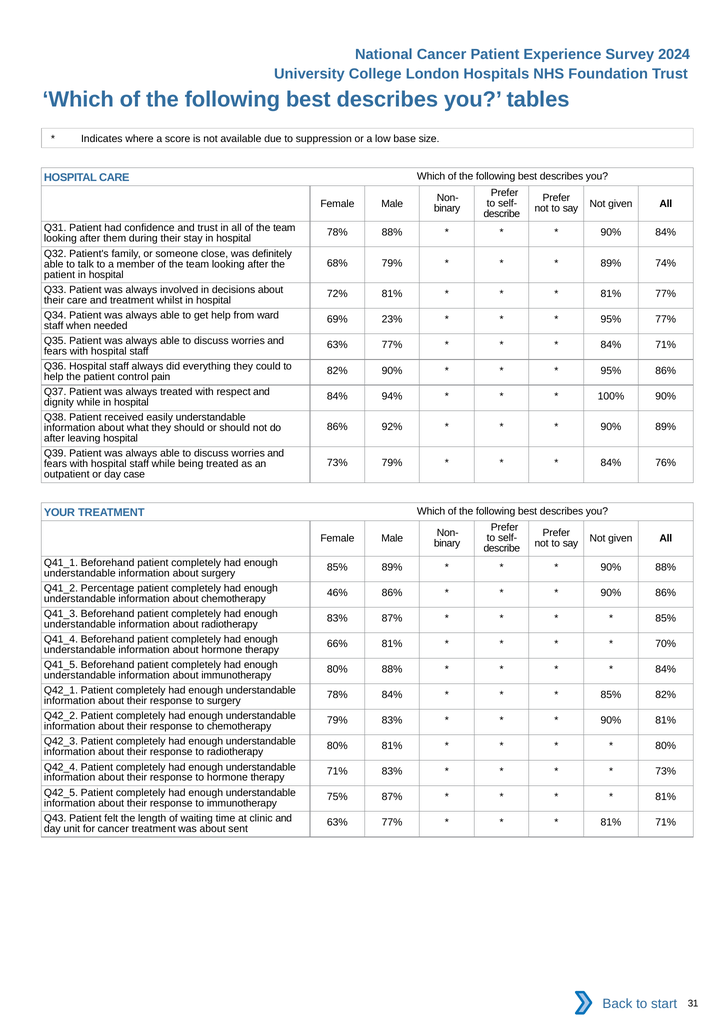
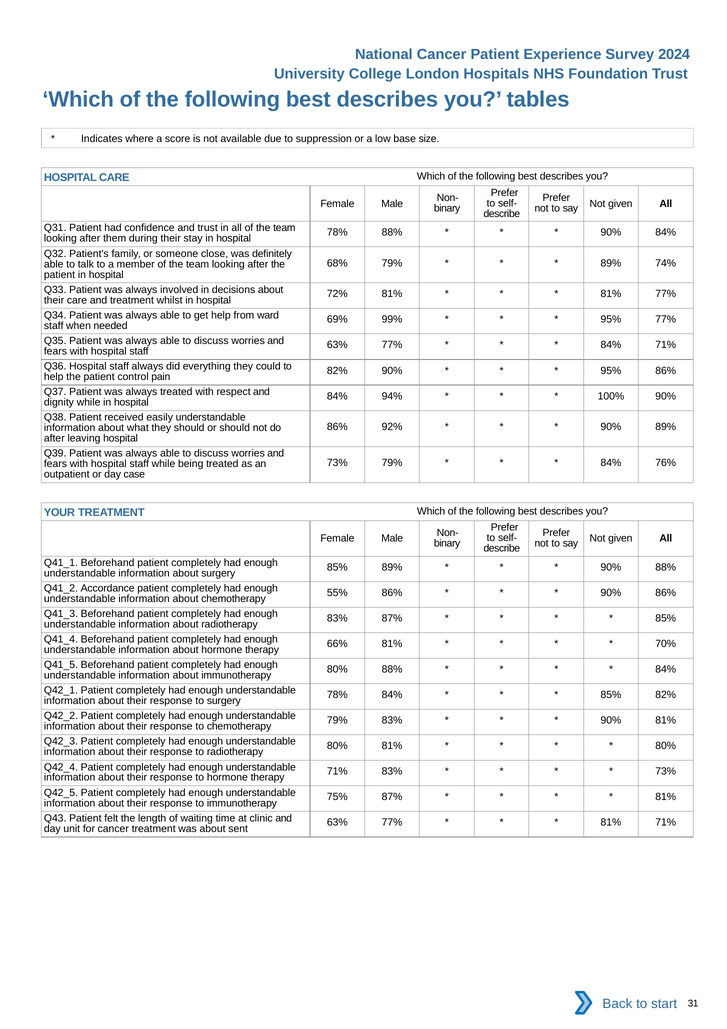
23%: 23% -> 99% (392, 319)
Percentage: Percentage -> Accordance (108, 588)
46%: 46% -> 55% (337, 593)
